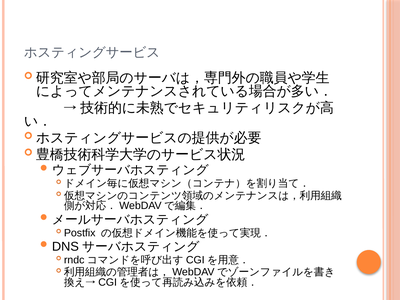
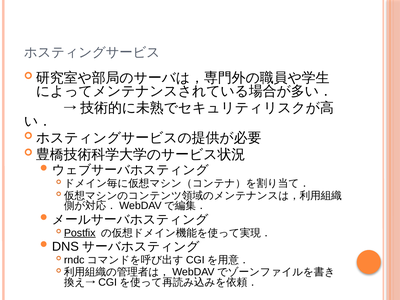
Postfix underline: none -> present (80, 233)
